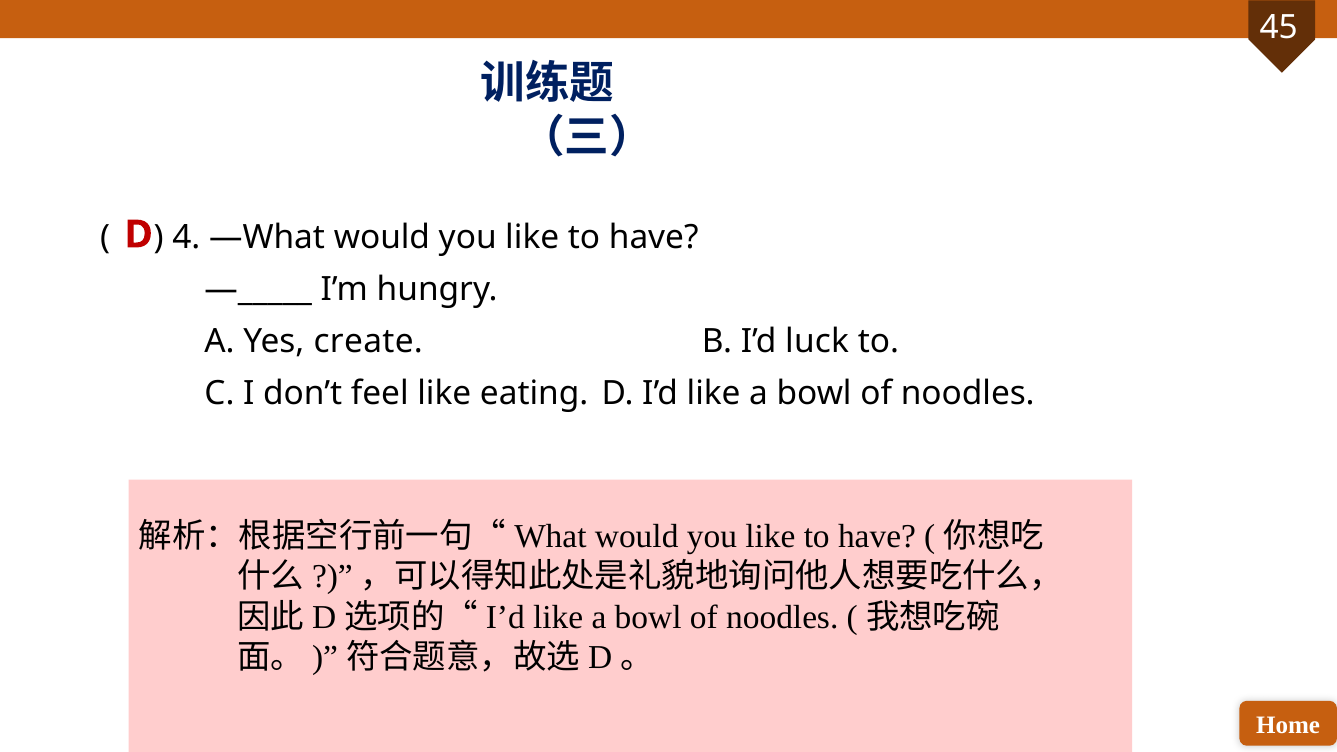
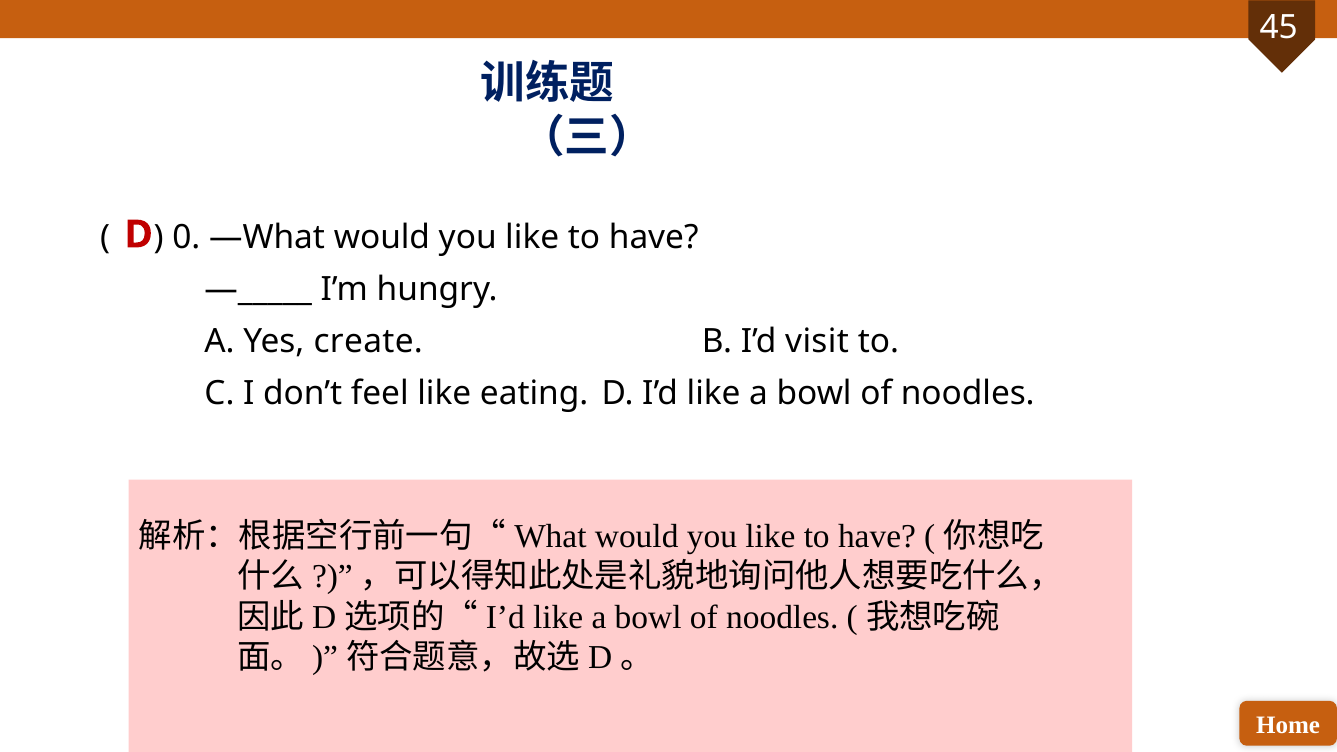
4: 4 -> 0 (186, 238)
luck: luck -> visit (817, 342)
